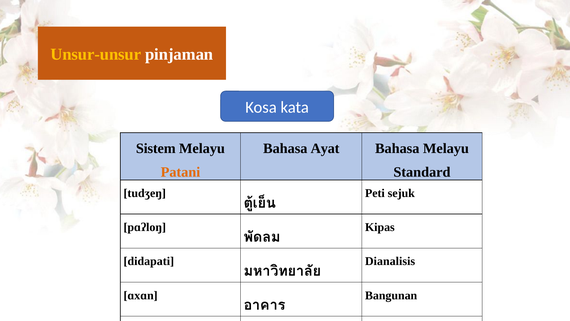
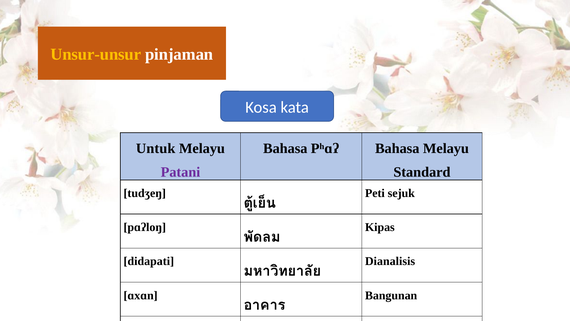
Sistem: Sistem -> Untuk (156, 148)
Ayat: Ayat -> Pʰɑʔ (325, 148)
Patani colour: orange -> purple (180, 172)
